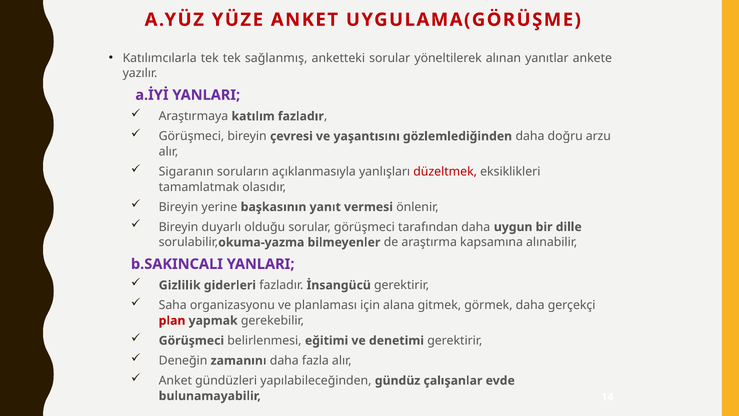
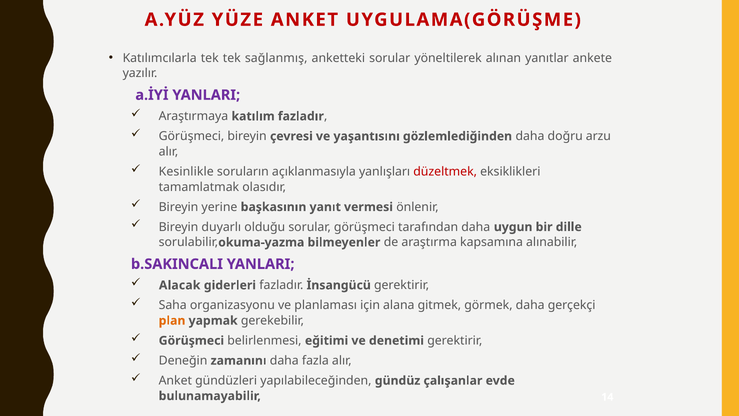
Sigaranın: Sigaranın -> Kesinlikle (186, 172)
Gizlilik: Gizlilik -> Alacak (180, 285)
plan colour: red -> orange (172, 320)
